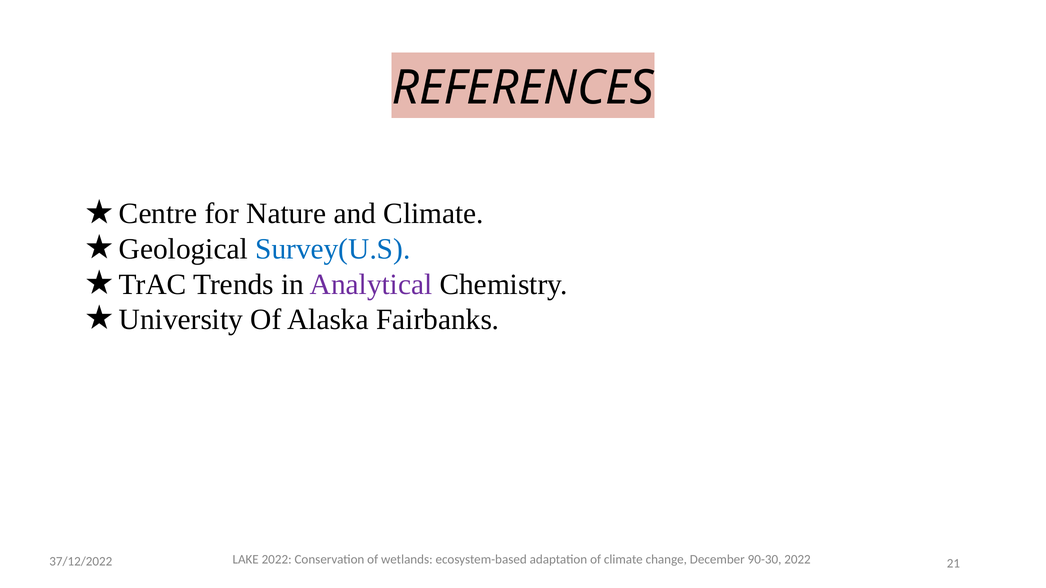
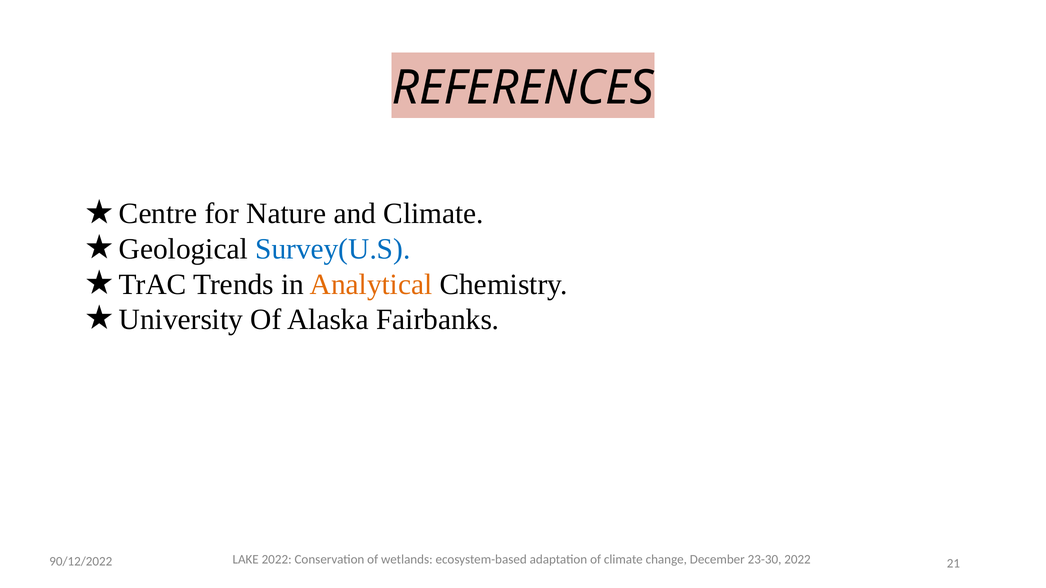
Analytical colour: purple -> orange (371, 284)
90-30: 90-30 -> 23-30 (765, 560)
37/12/2022: 37/12/2022 -> 90/12/2022 (81, 562)
